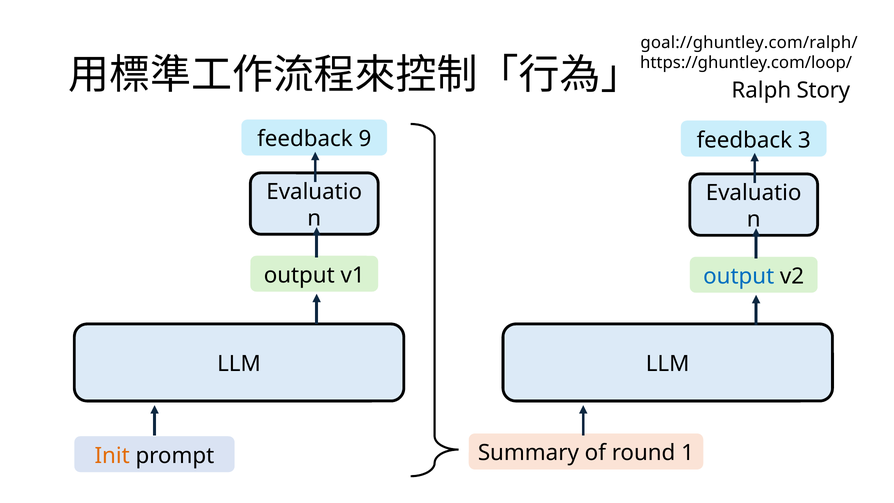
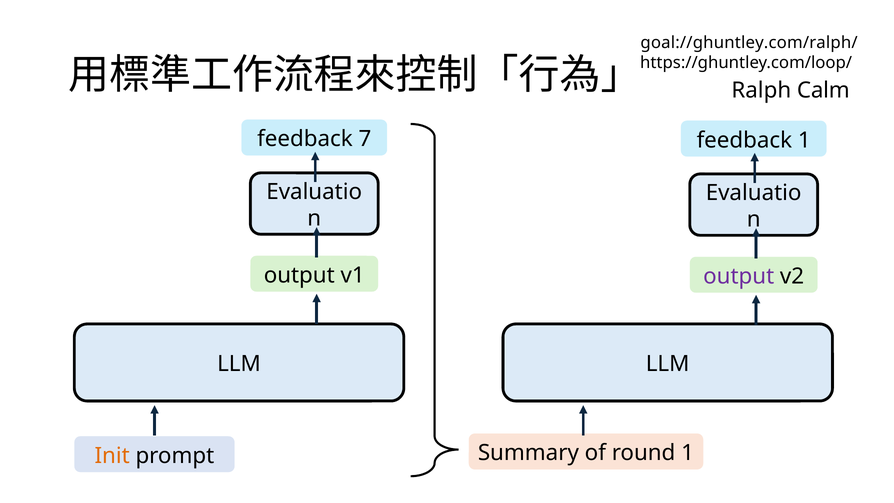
Story: Story -> Calm (823, 90)
9: 9 -> 7 (365, 139)
feedback 3: 3 -> 1 (804, 140)
output colour: blue -> purple (739, 276)
